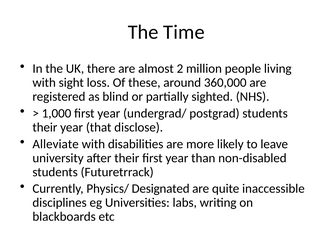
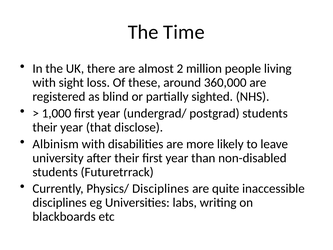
Alleviate: Alleviate -> Albinism (56, 144)
Physics/ Designated: Designated -> Disciplines (161, 189)
